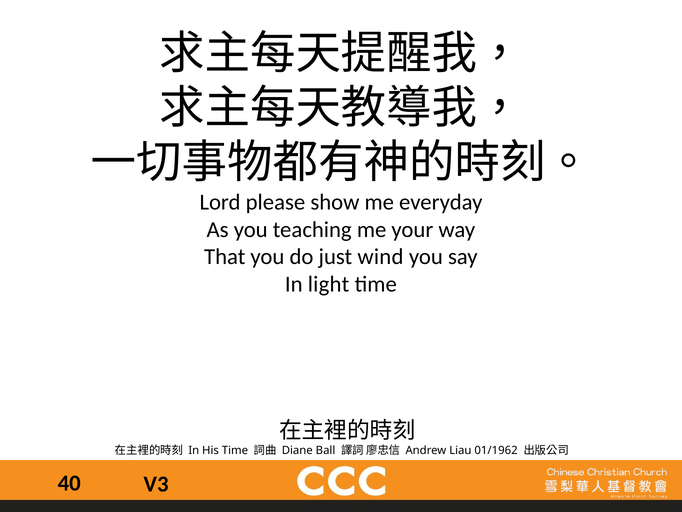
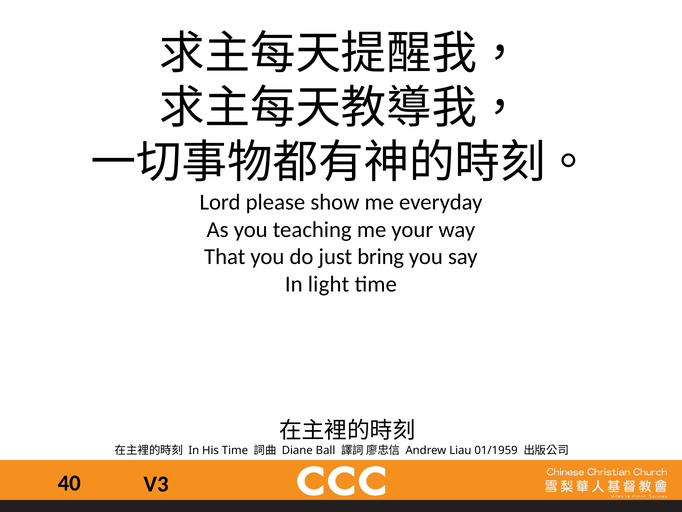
wind: wind -> bring (381, 257)
01/1962: 01/1962 -> 01/1959 (496, 450)
